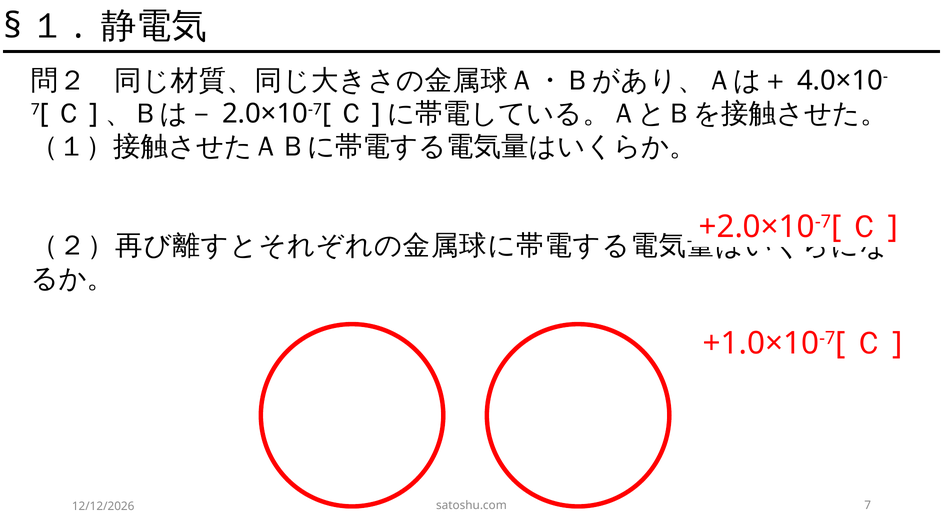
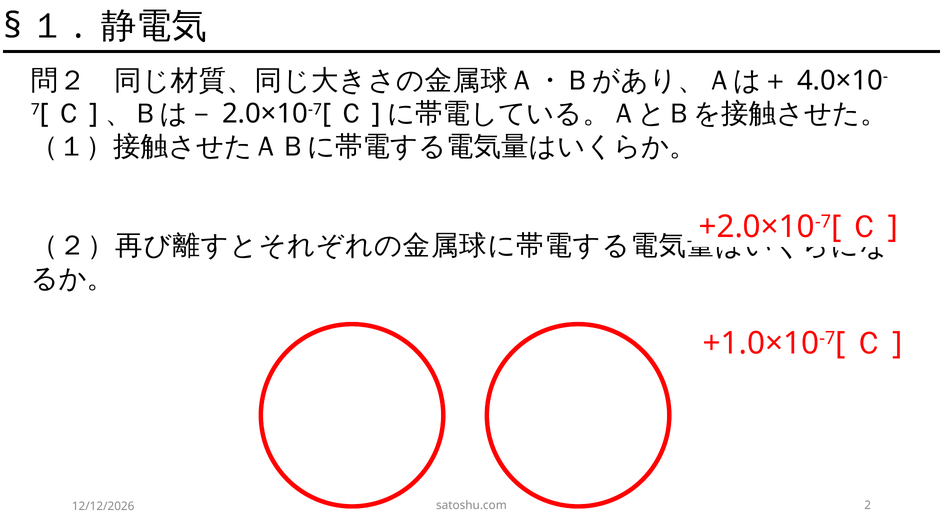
7: 7 -> 2 (868, 506)
